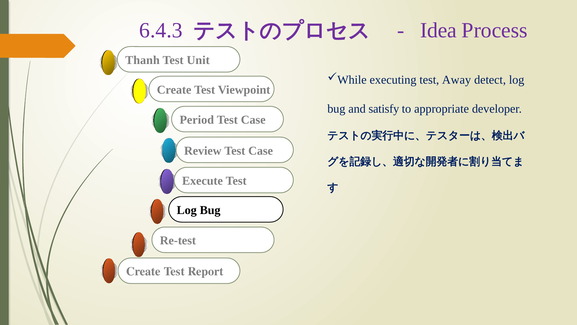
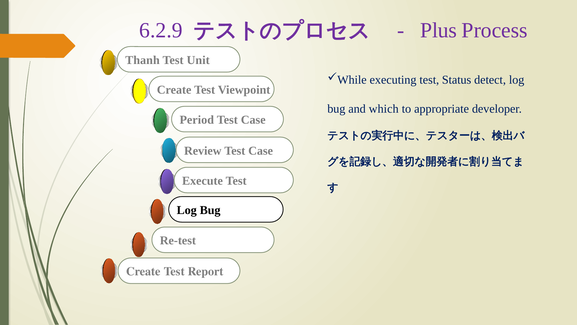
6.4.3: 6.4.3 -> 6.2.9 (161, 30)
Idea: Idea -> Plus (439, 30)
Away: Away -> Status (457, 80)
satisfy: satisfy -> which (384, 109)
